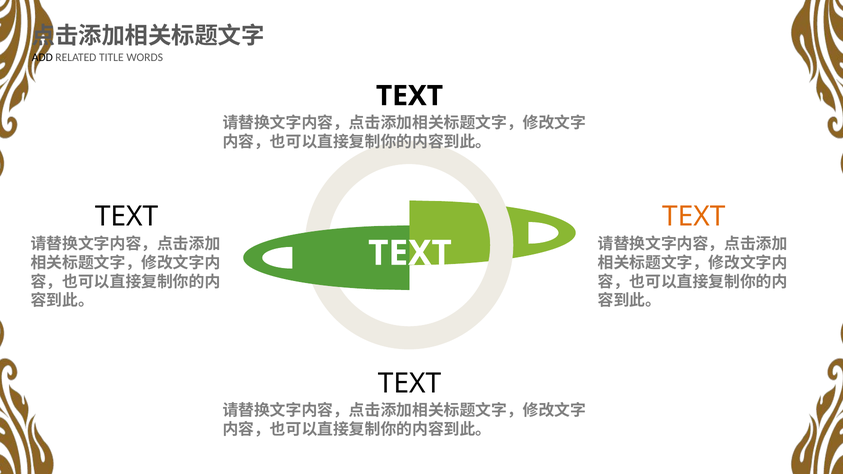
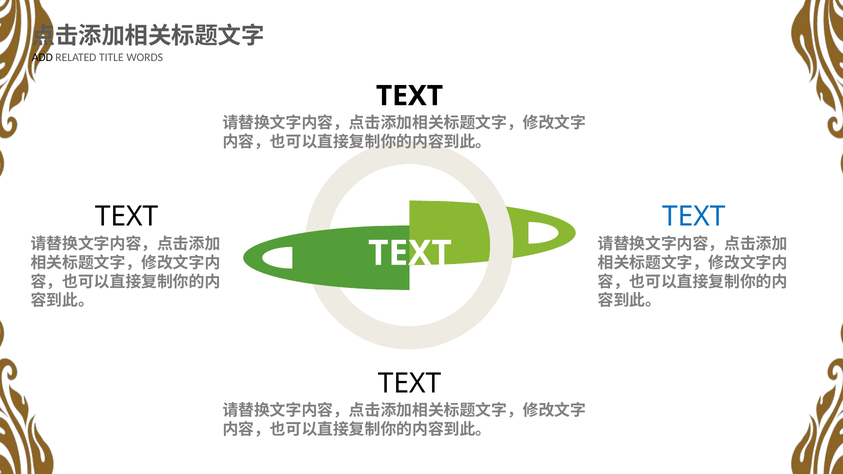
TEXT colour: orange -> blue (694, 217)
